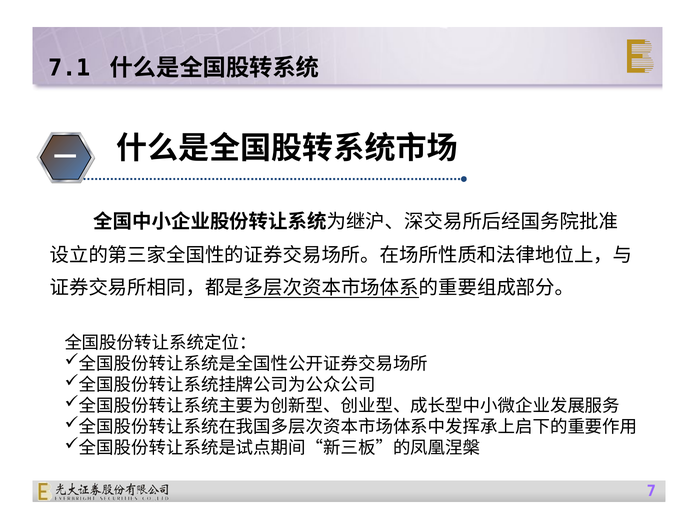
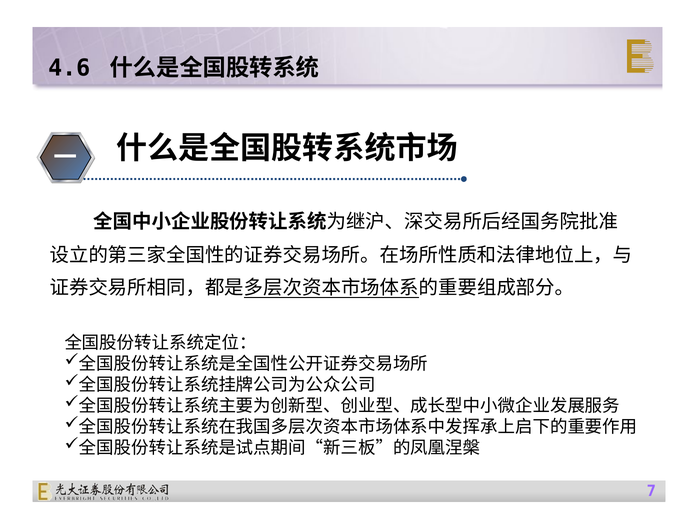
7.1: 7.1 -> 4.6 (69, 68)
